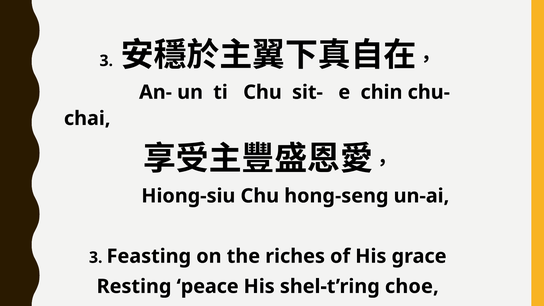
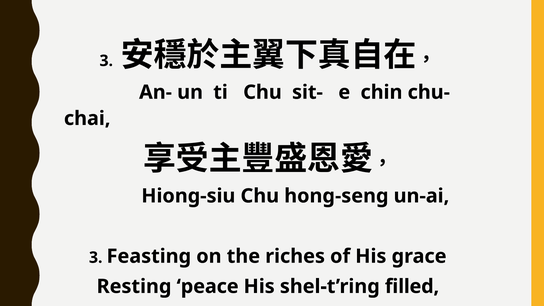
choe: choe -> filled (412, 286)
